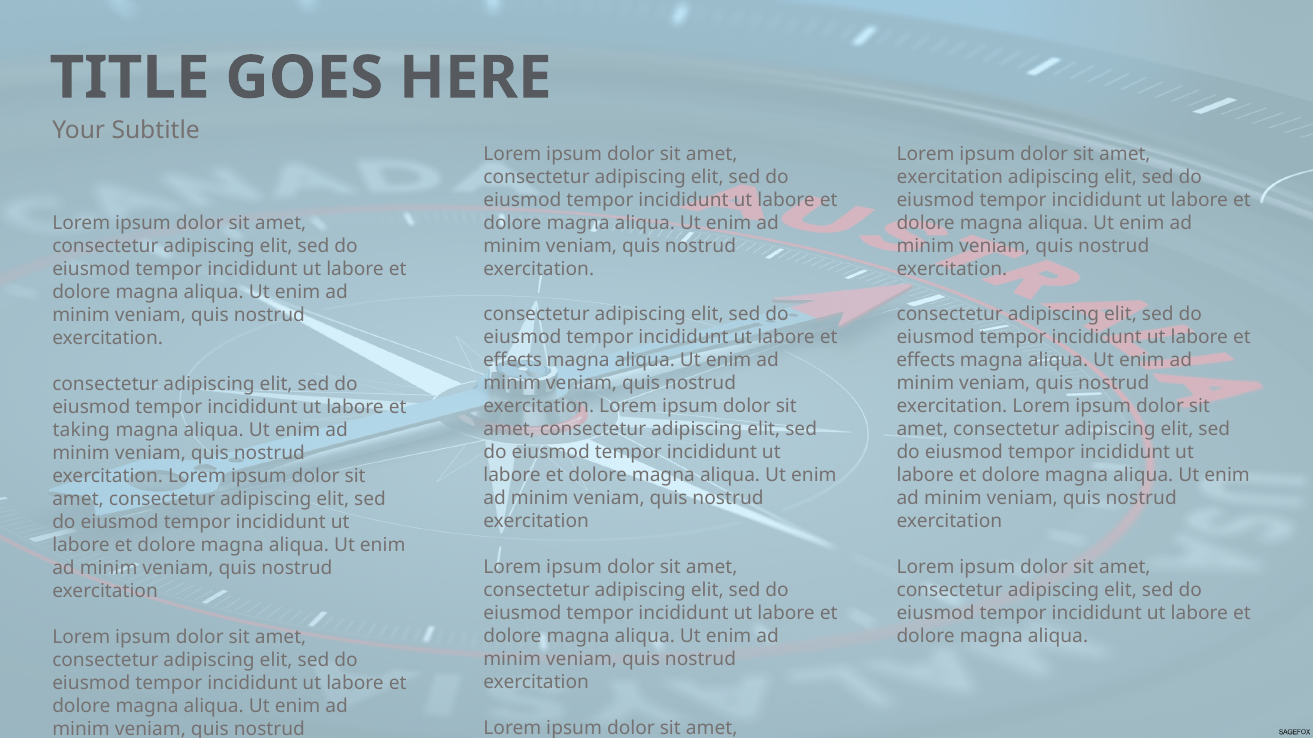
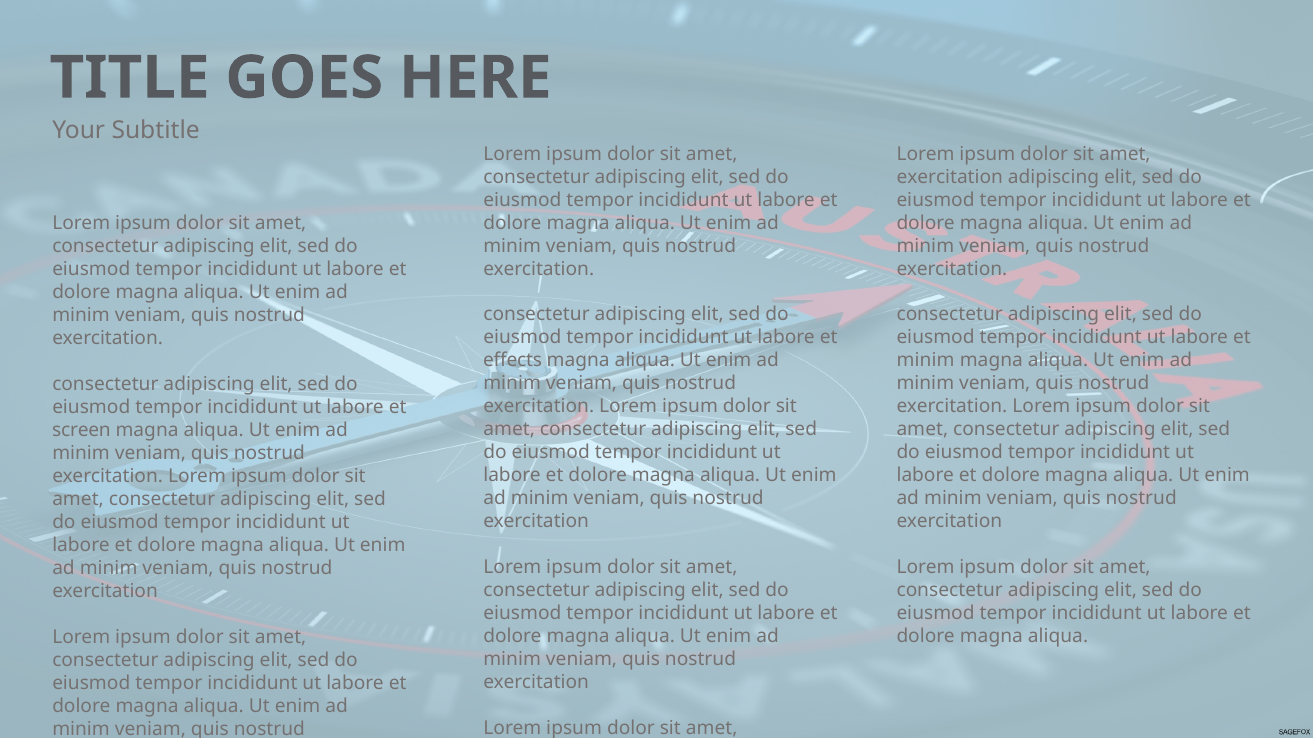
effects: effects -> minim (926, 361)
taking: taking -> screen (81, 430)
